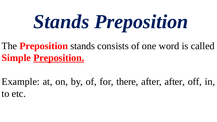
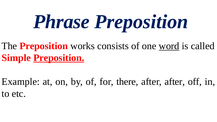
Stands: Stands -> Phrase (61, 22)
Preposition stands: stands -> works (83, 46)
word underline: none -> present (169, 46)
